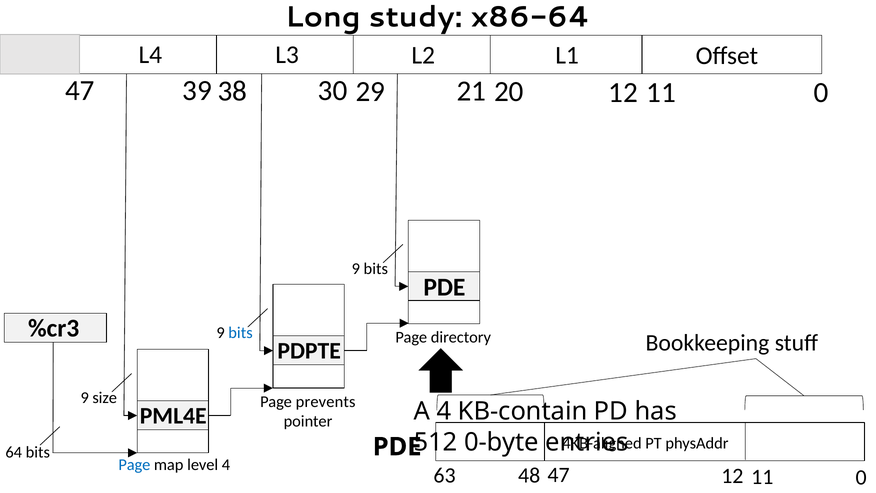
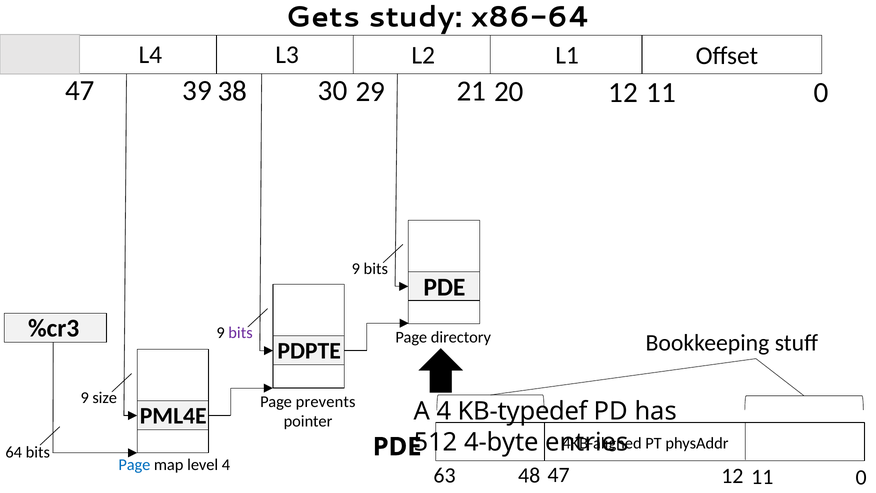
Long: Long -> Gets (323, 17)
bits colour: blue -> purple (241, 333)
KB-contain: KB-contain -> KB-typedef (523, 411)
0-byte: 0-byte -> 4-byte (501, 442)
